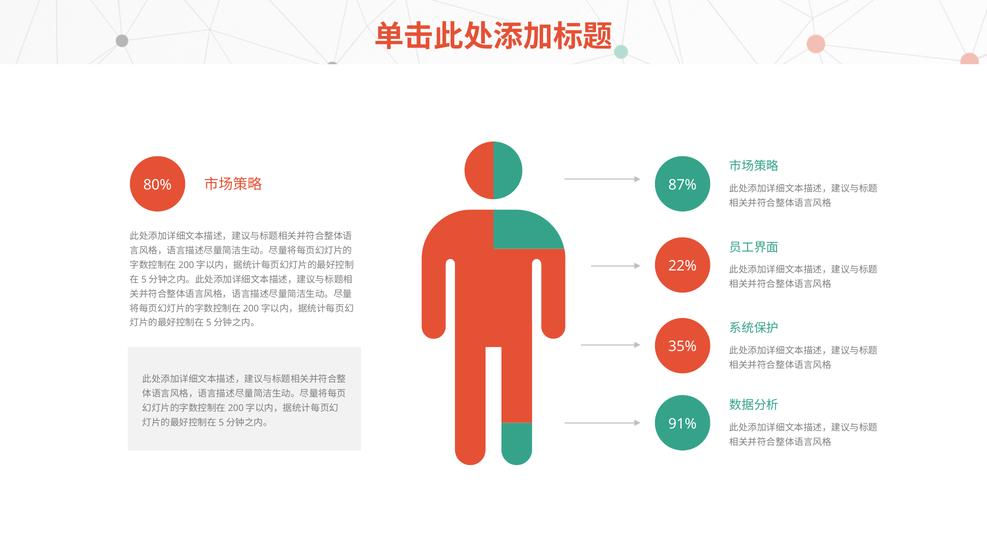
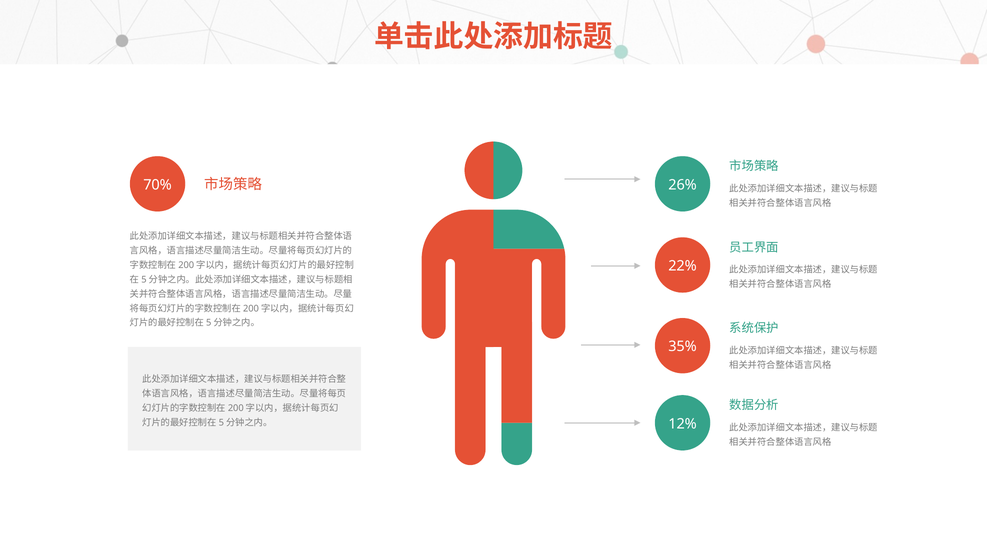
80%: 80% -> 70% (158, 185)
87%: 87% -> 26% (683, 185)
91%: 91% -> 12% (683, 424)
